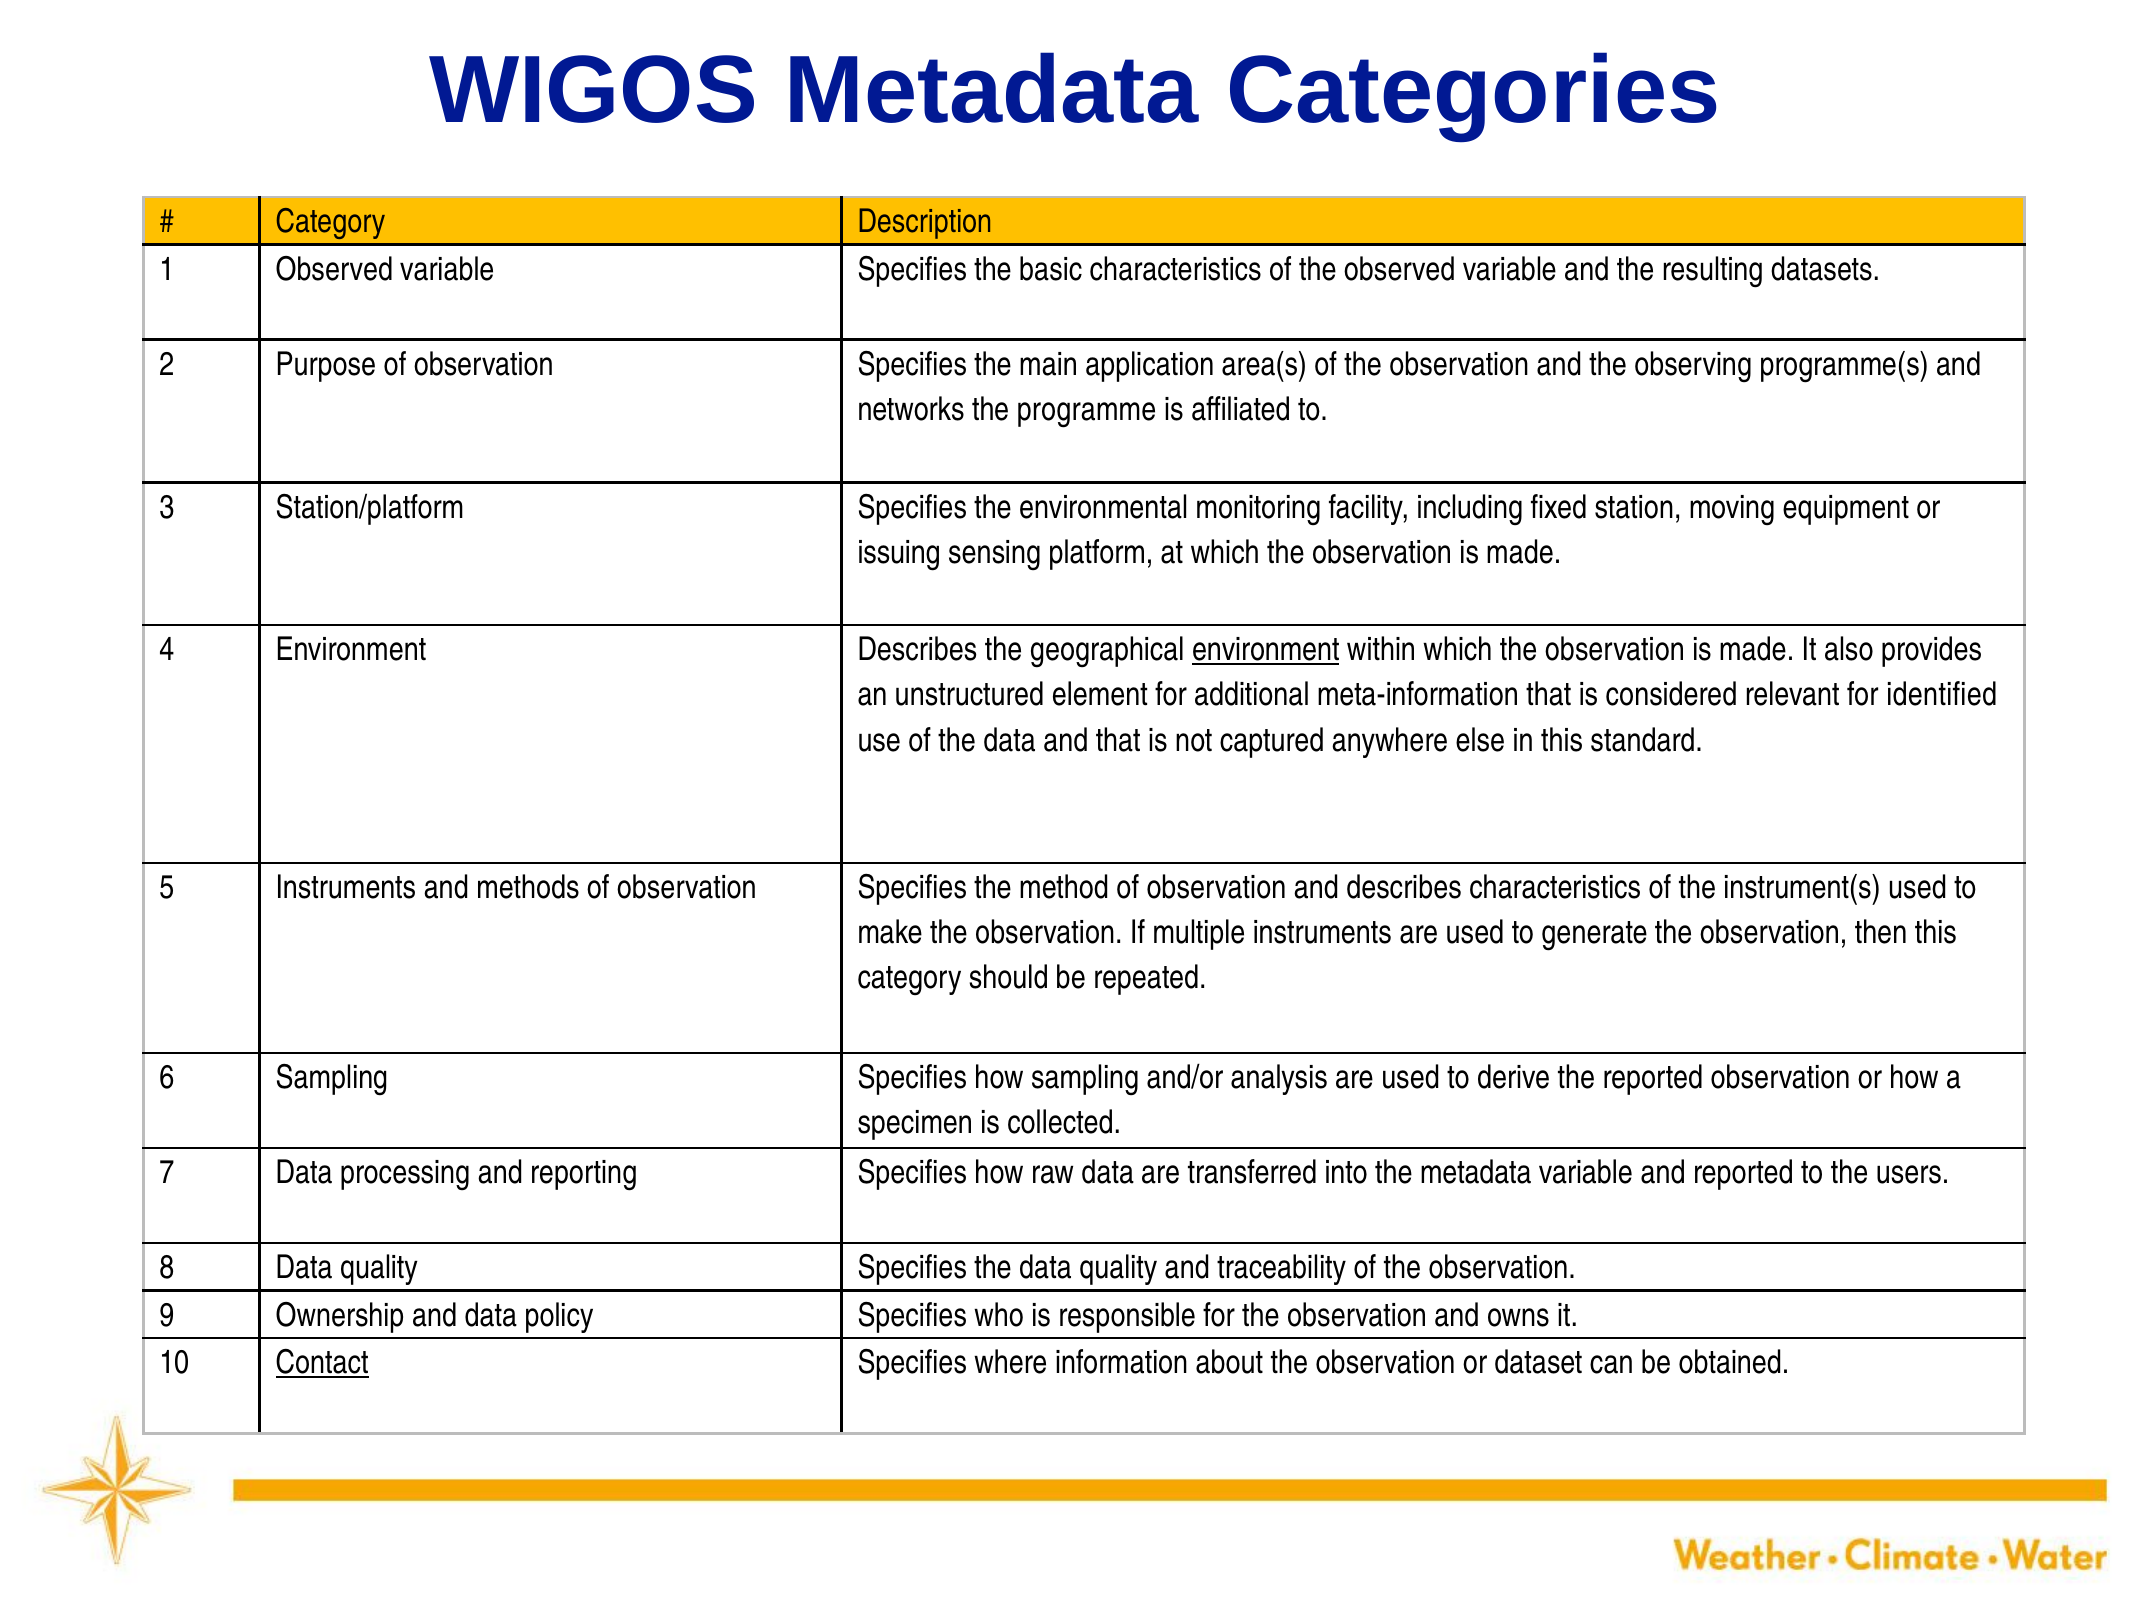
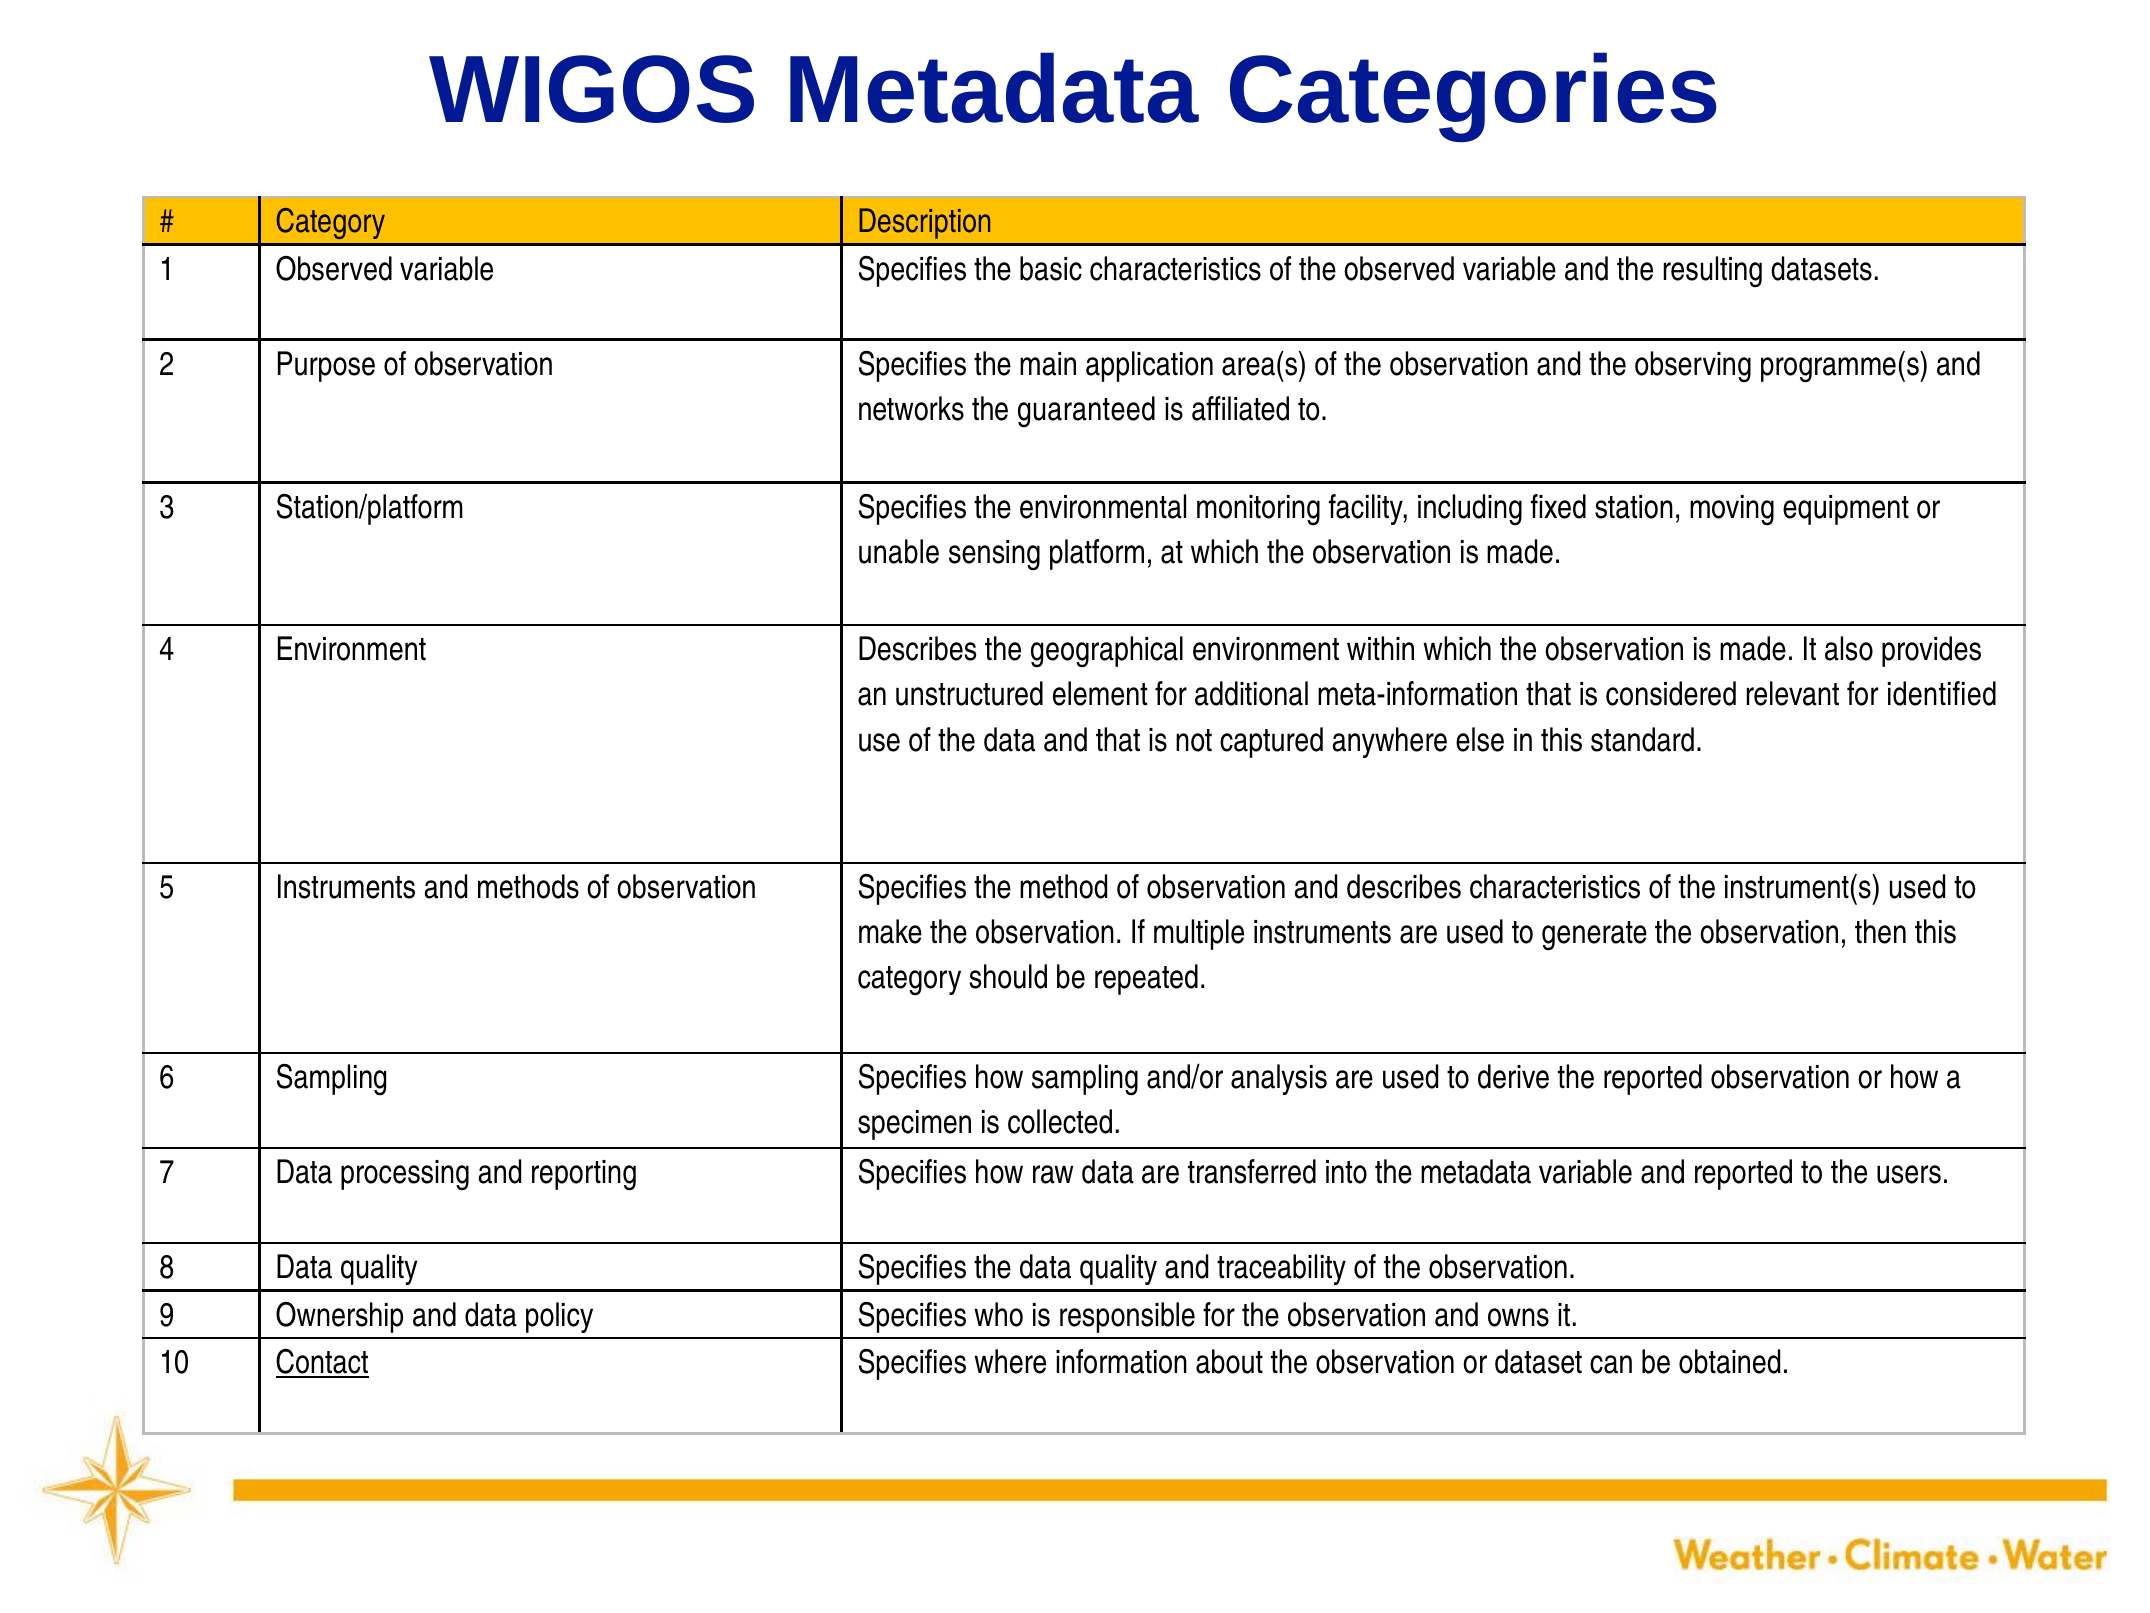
programme: programme -> guaranteed (1086, 410)
issuing: issuing -> unable (899, 552)
environment underline: present -> none (1266, 650)
